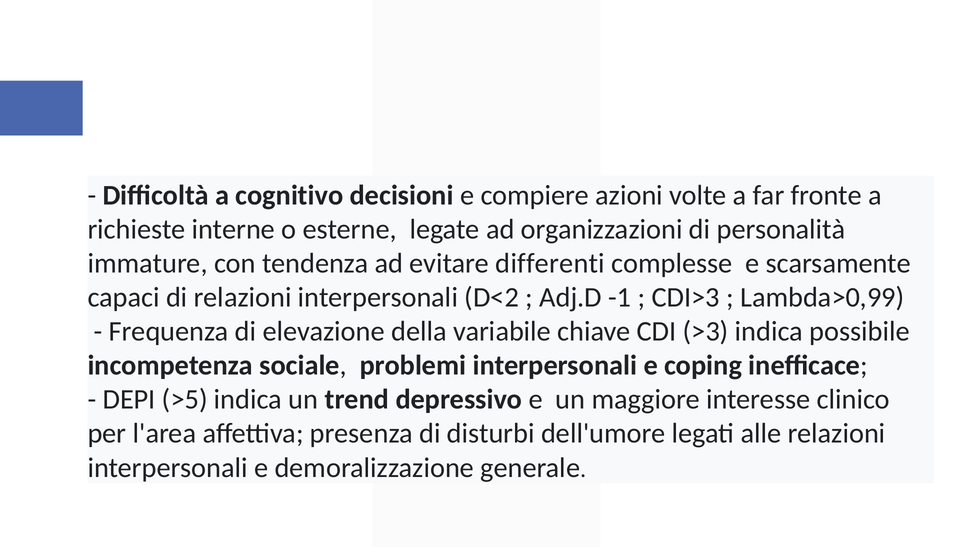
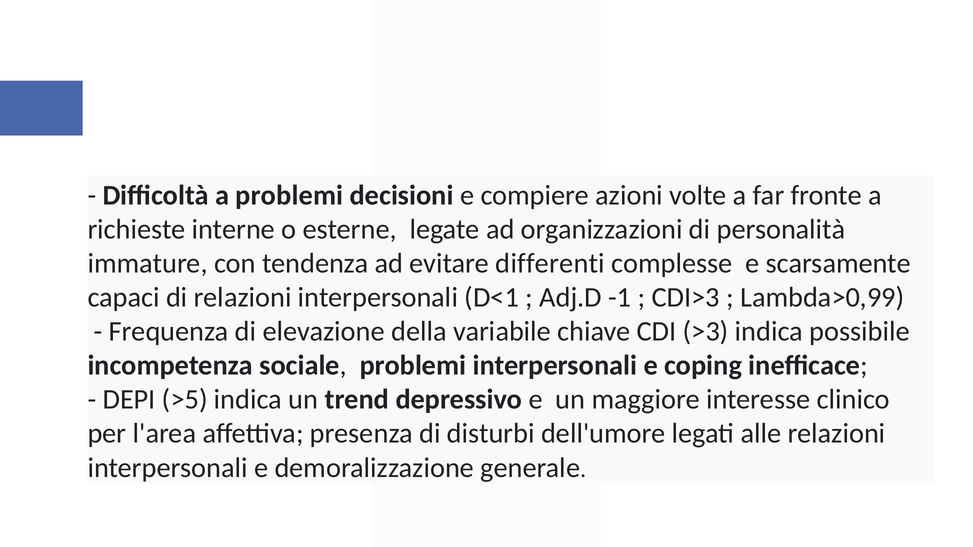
a cognitivo: cognitivo -> problemi (289, 195)
D<2: D<2 -> D<1 (492, 298)
